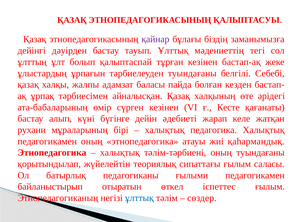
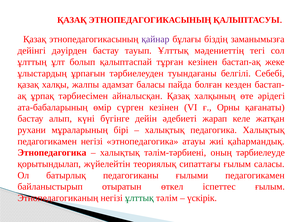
Кесте: Кесте -> Орны (228, 107)
педагогикамен оның: оның -> негізі (92, 141)
оның туындағаны: туындағаны -> тәрбиелеуде (260, 153)
ұлттық colour: blue -> green (139, 198)
сөздер: сөздер -> үскірік (202, 198)
